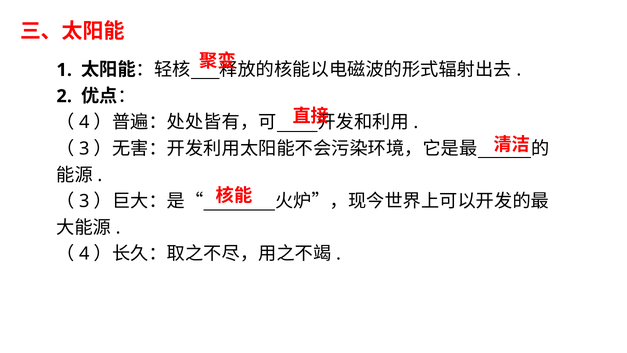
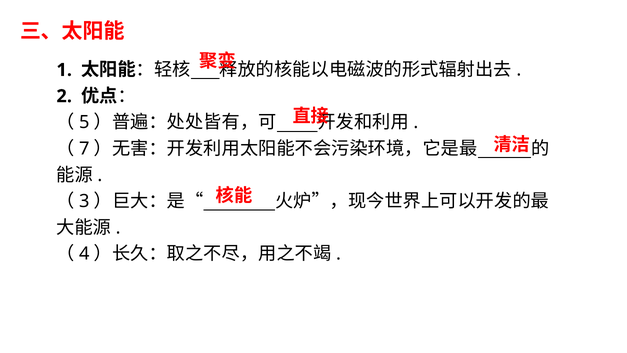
4: 4 -> 5 (84, 122)
3: 3 -> 7 (84, 149)
